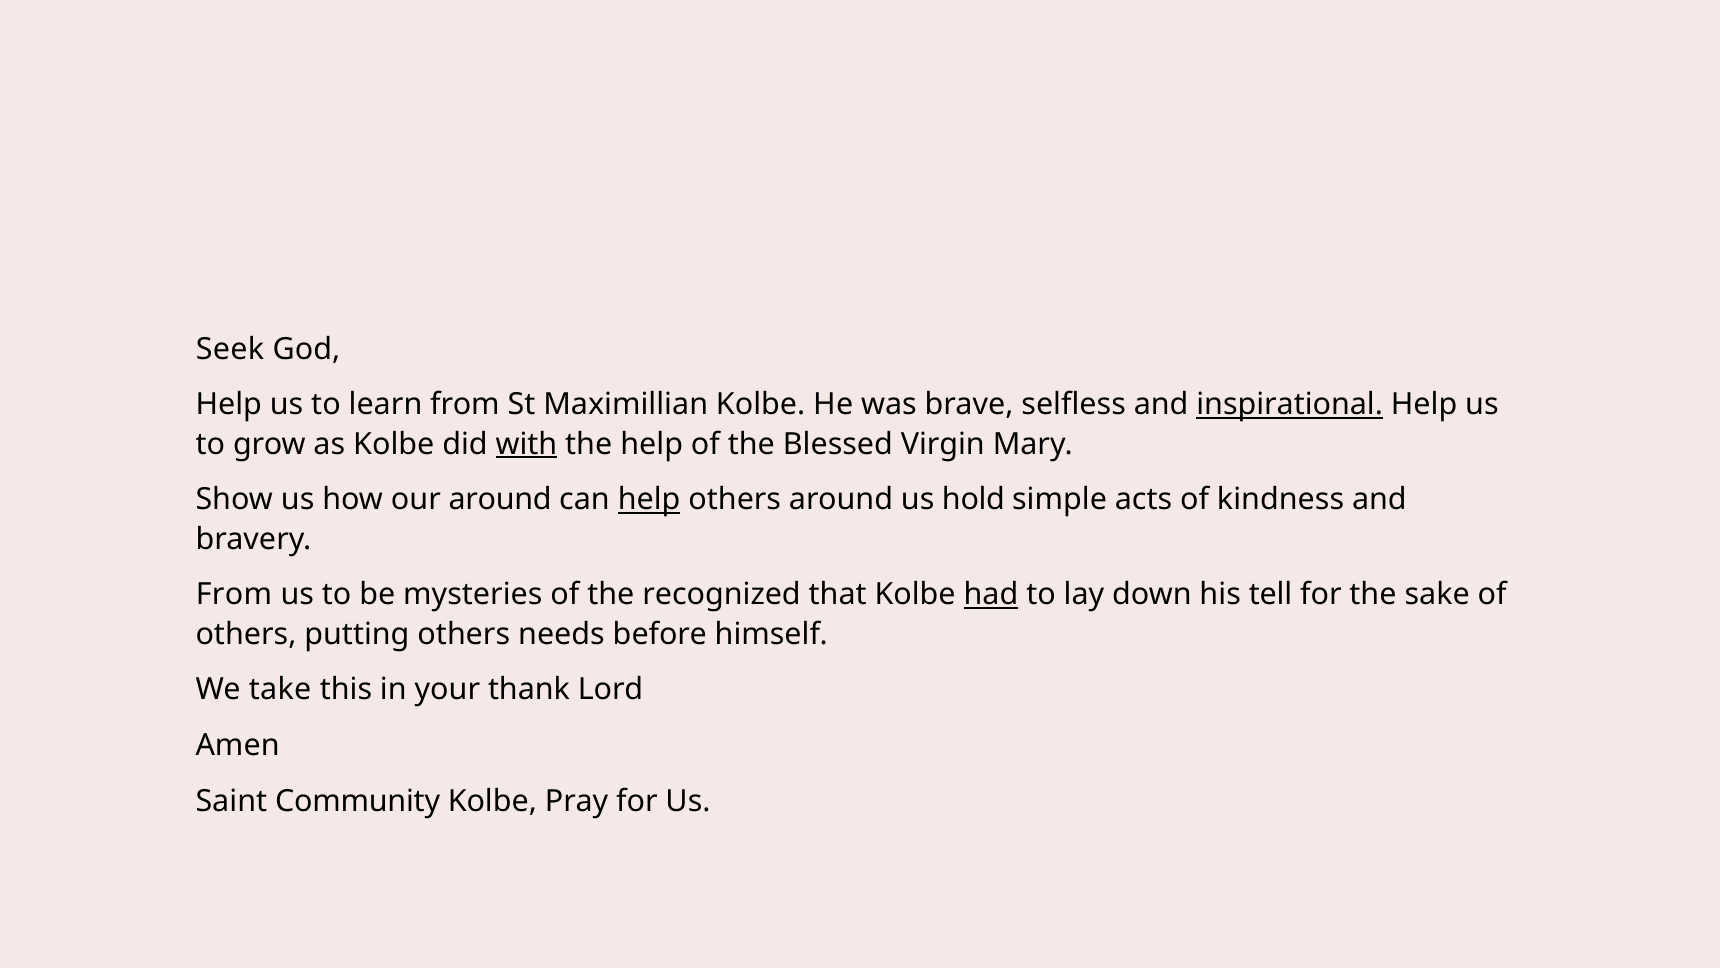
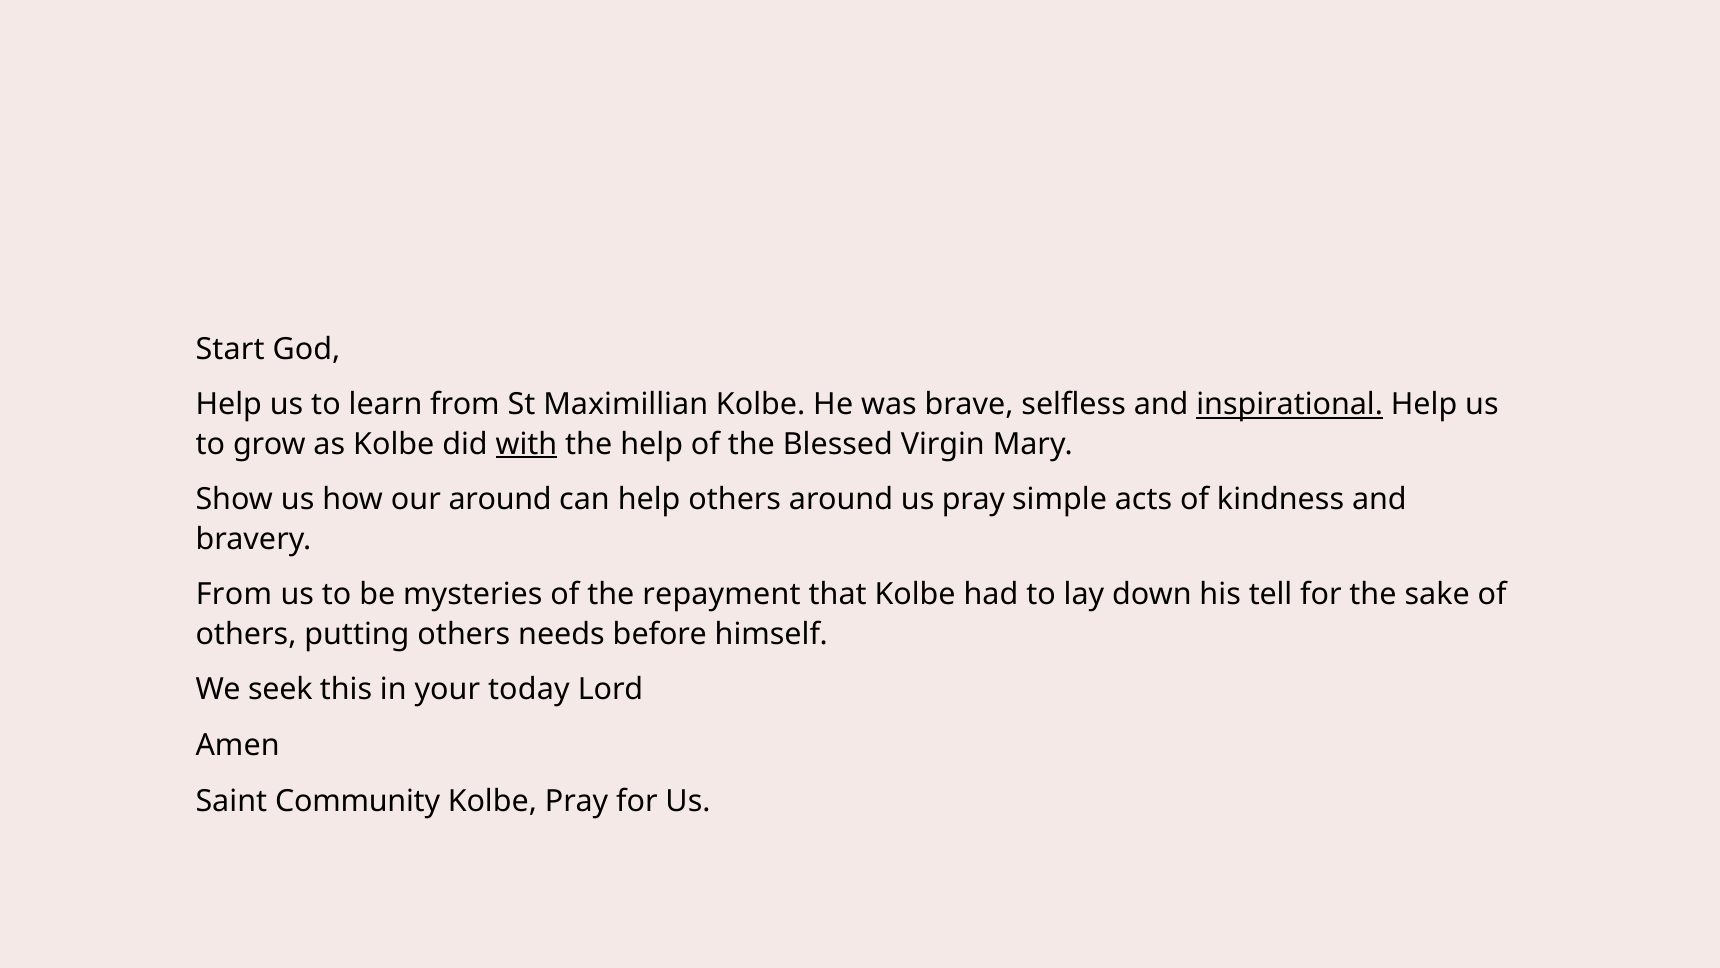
Seek: Seek -> Start (230, 349)
help underline: present -> none (649, 499)
us hold: hold -> pray (973, 499)
recognized: recognized -> repayment (721, 595)
had underline: present -> none (991, 595)
take: take -> seek (280, 690)
thank: thank -> today (529, 690)
